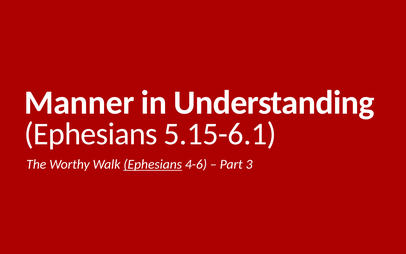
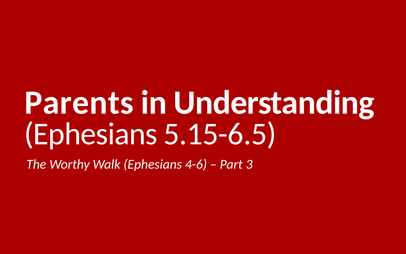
Manner: Manner -> Parents (79, 102)
5.15-6.1: 5.15-6.1 -> 5.15-6.5 (220, 134)
Ephesians underline: present -> none (153, 164)
